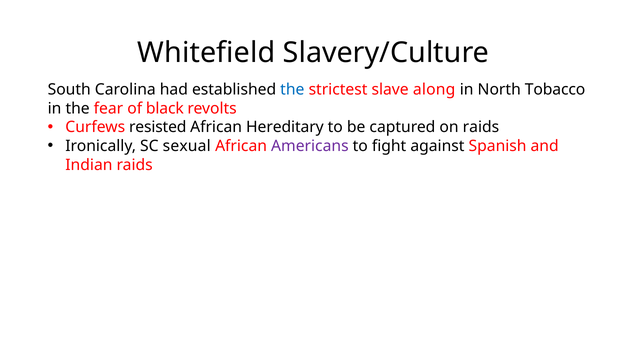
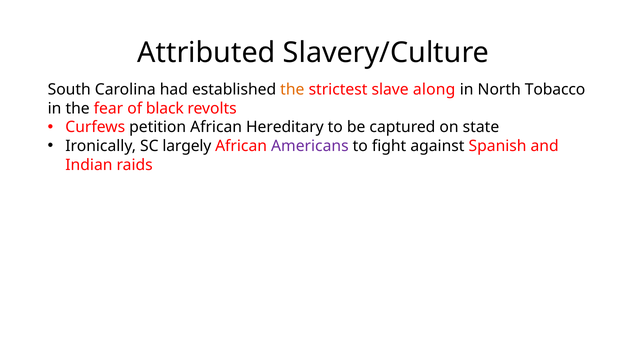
Whitefield: Whitefield -> Attributed (206, 53)
the colour: blue -> orange (292, 89)
resisted: resisted -> petition (158, 127)
on raids: raids -> state (481, 127)
sexual: sexual -> largely (187, 146)
